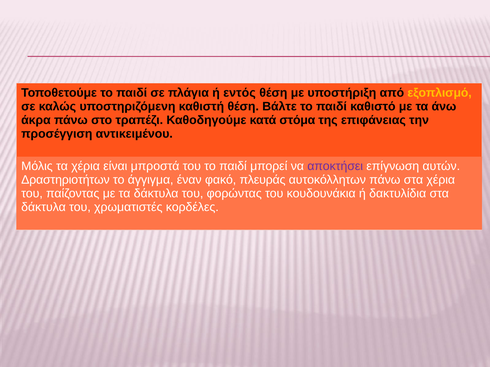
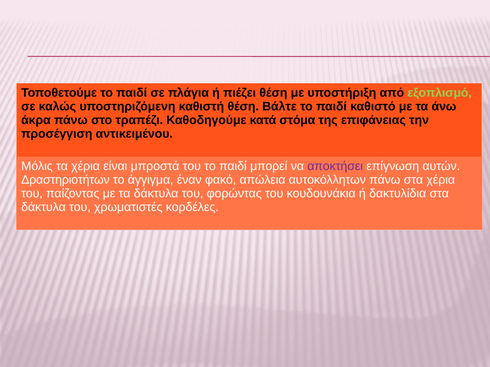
εντός: εντός -> πιέζει (240, 93)
εξοπλισμό colour: yellow -> light green (440, 93)
πλευράς: πλευράς -> απώλεια (263, 180)
